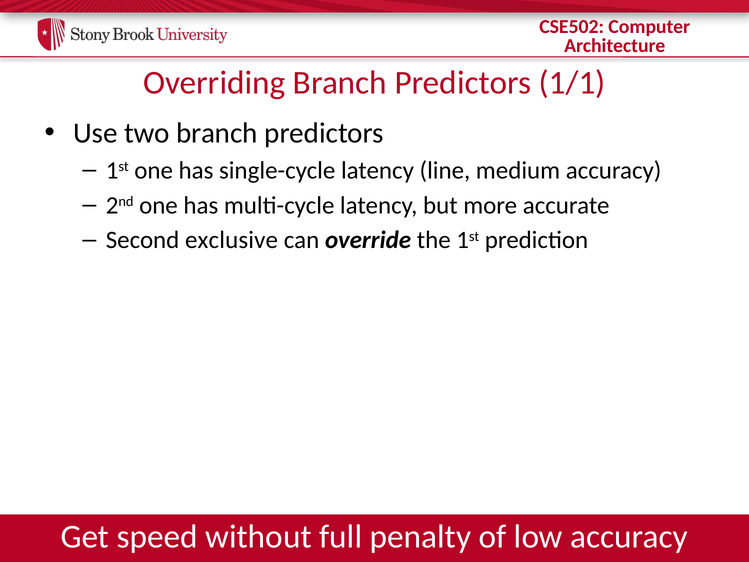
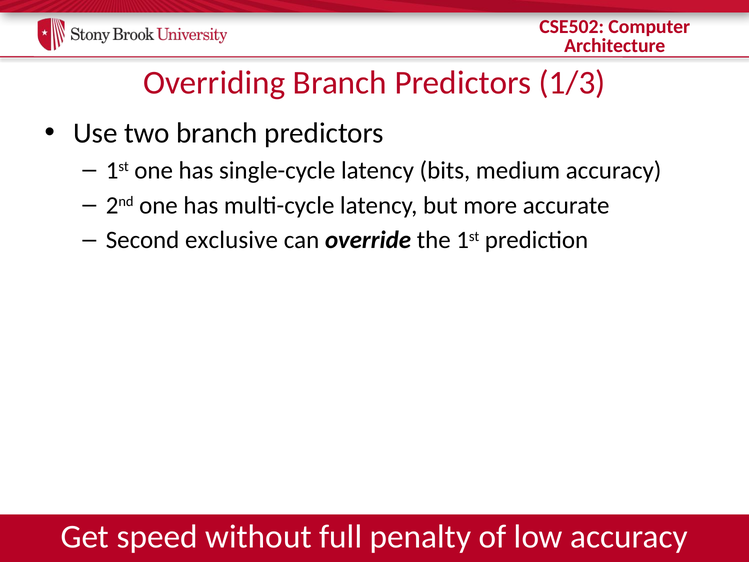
1/1: 1/1 -> 1/3 (572, 83)
line: line -> bits (445, 170)
